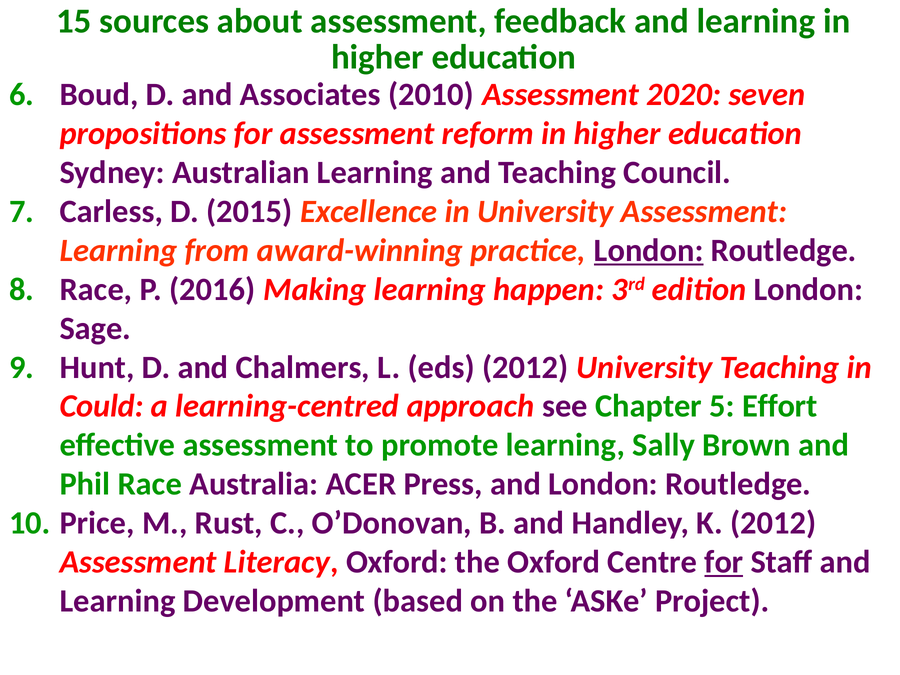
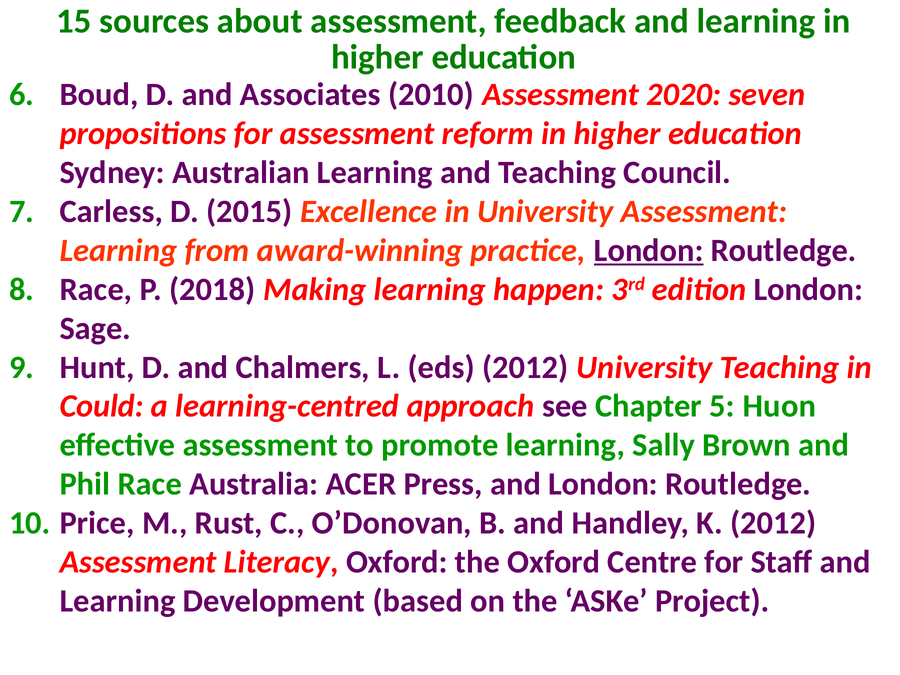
2016: 2016 -> 2018 (212, 289)
Effort: Effort -> Huon (779, 406)
for underline: present -> none (724, 562)
